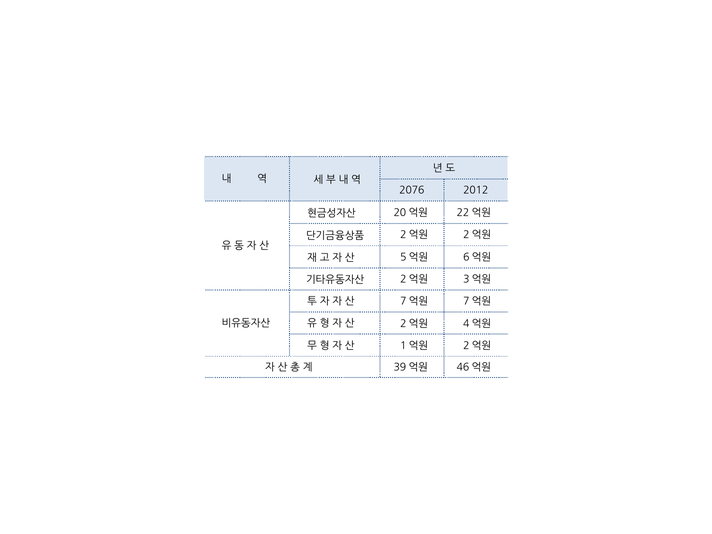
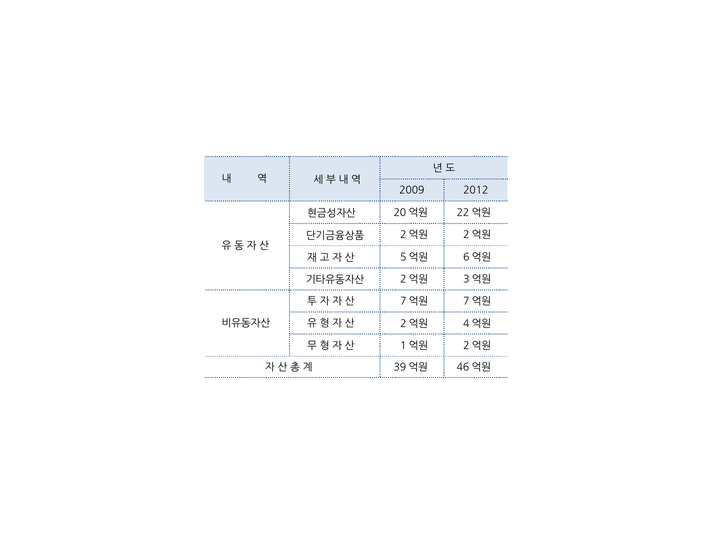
2076: 2076 -> 2009 (412, 190)
